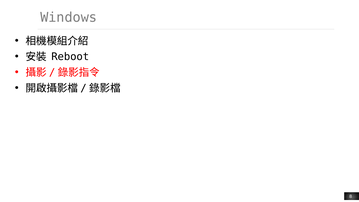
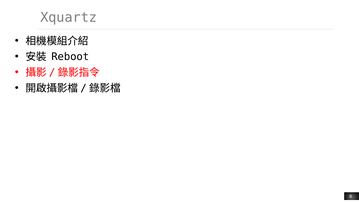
Windows: Windows -> Xquartz (69, 17)
